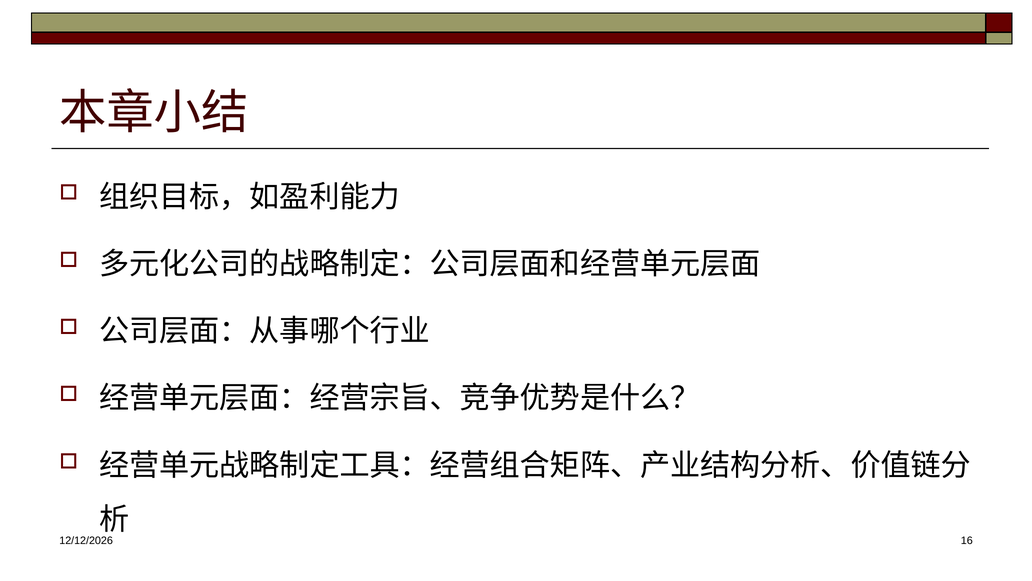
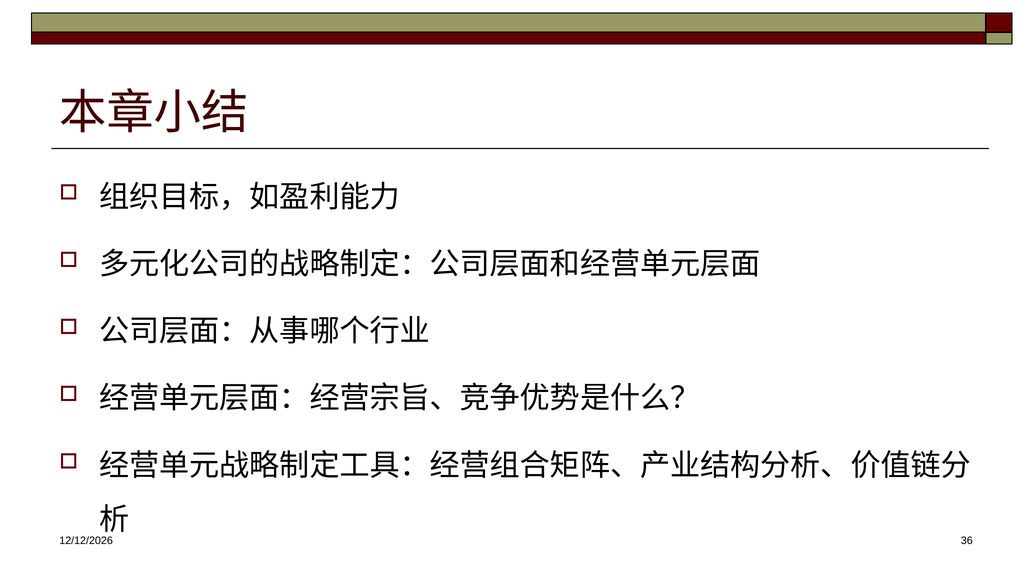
16: 16 -> 36 (967, 540)
